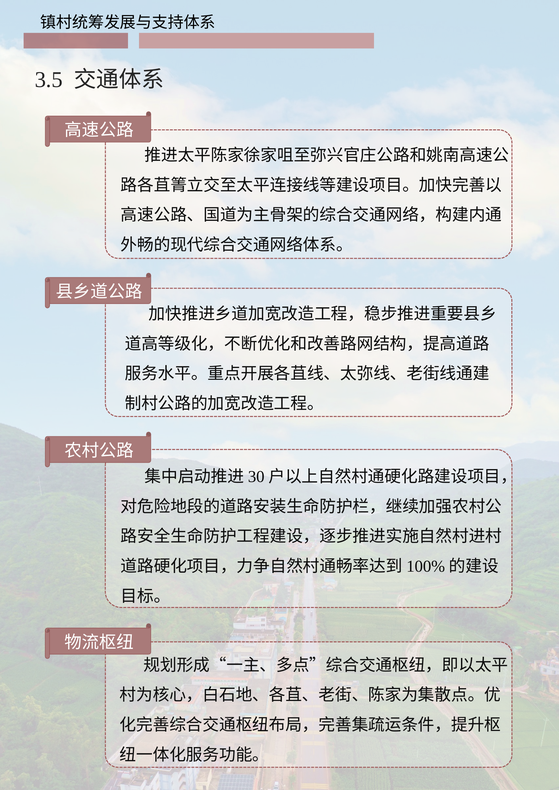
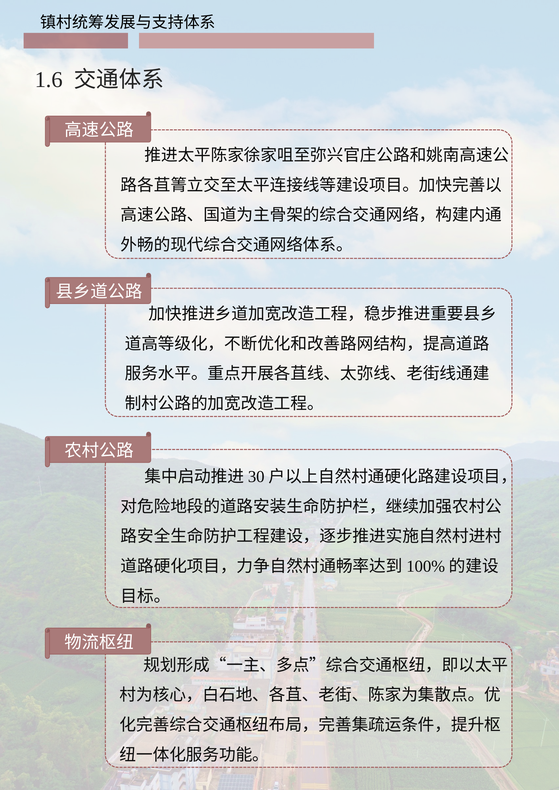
3.5: 3.5 -> 1.6 (49, 80)
